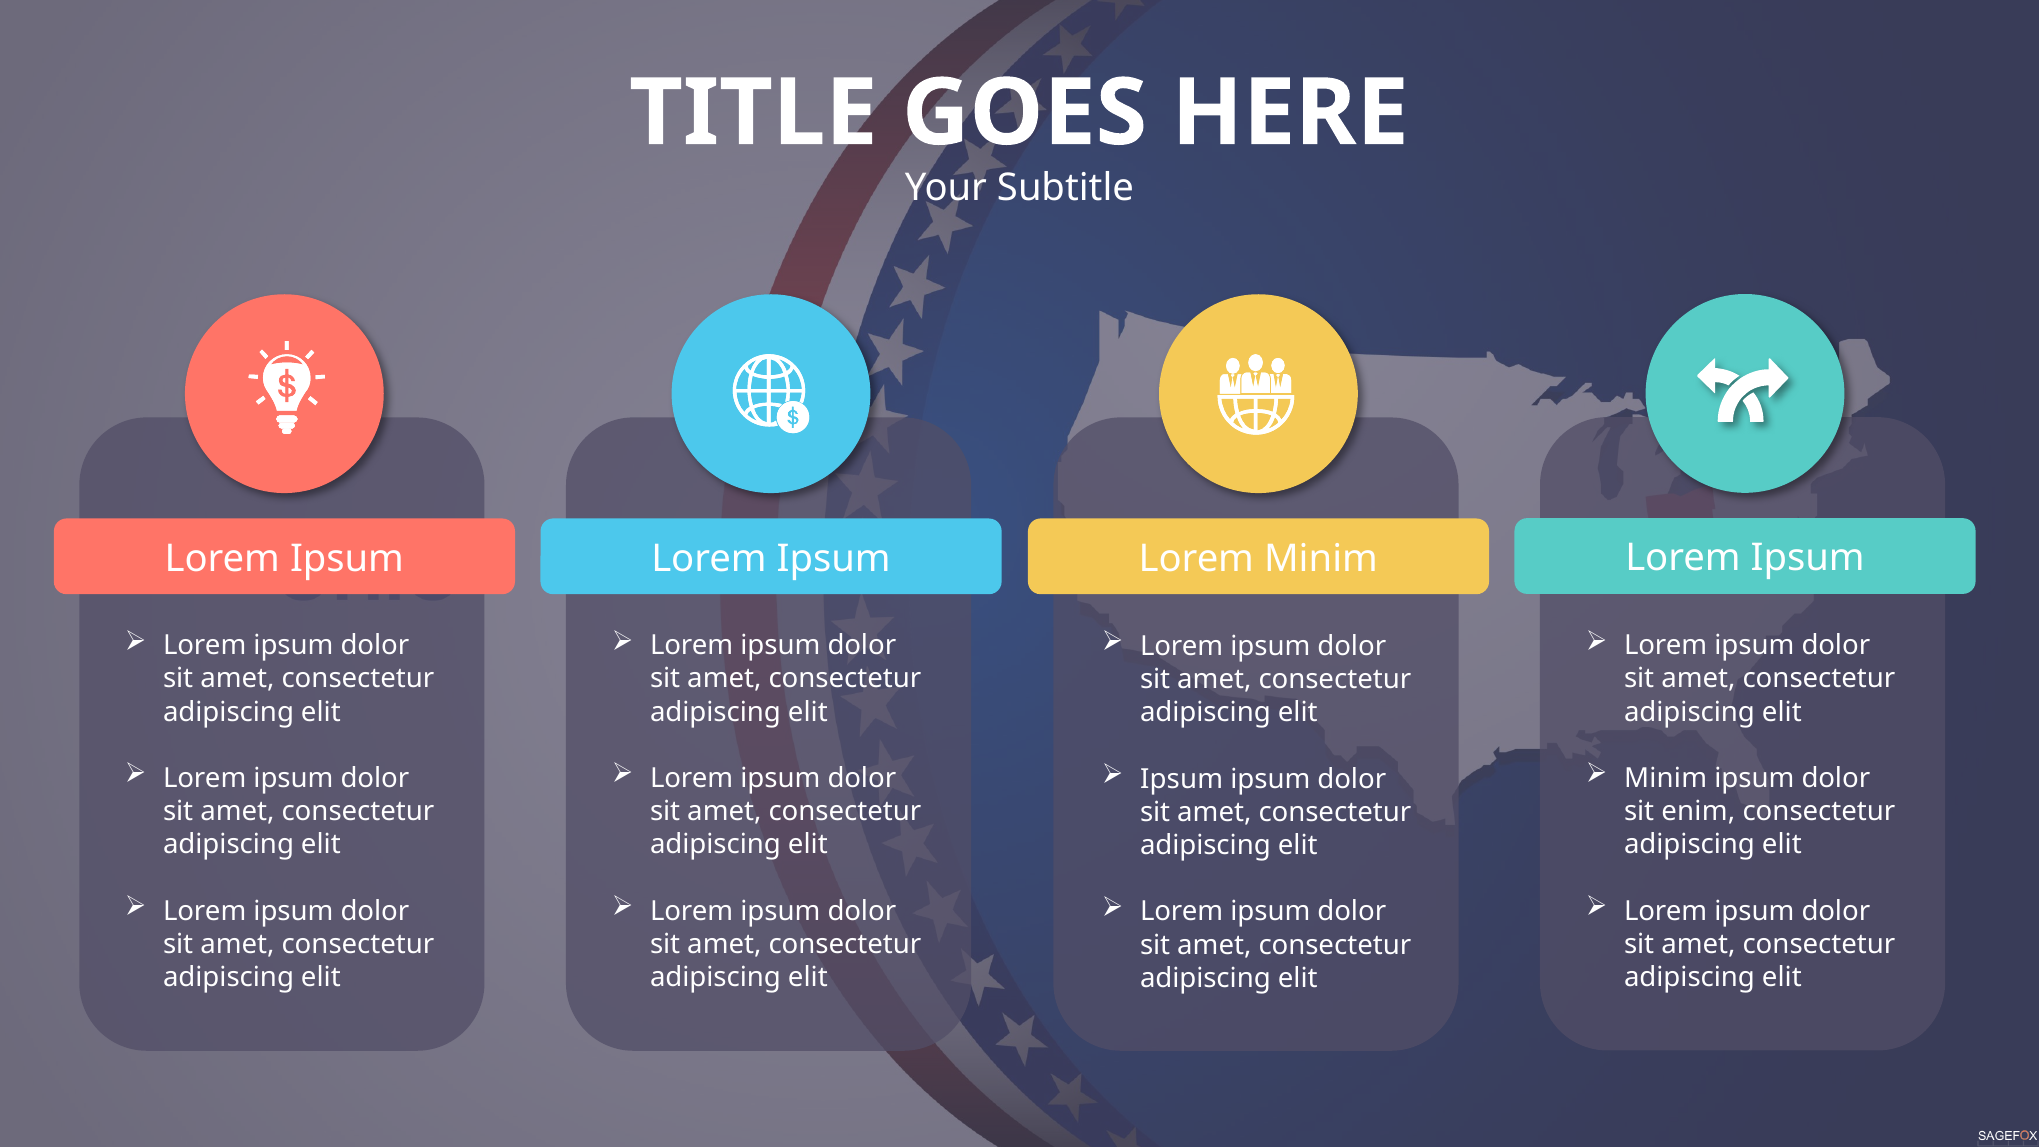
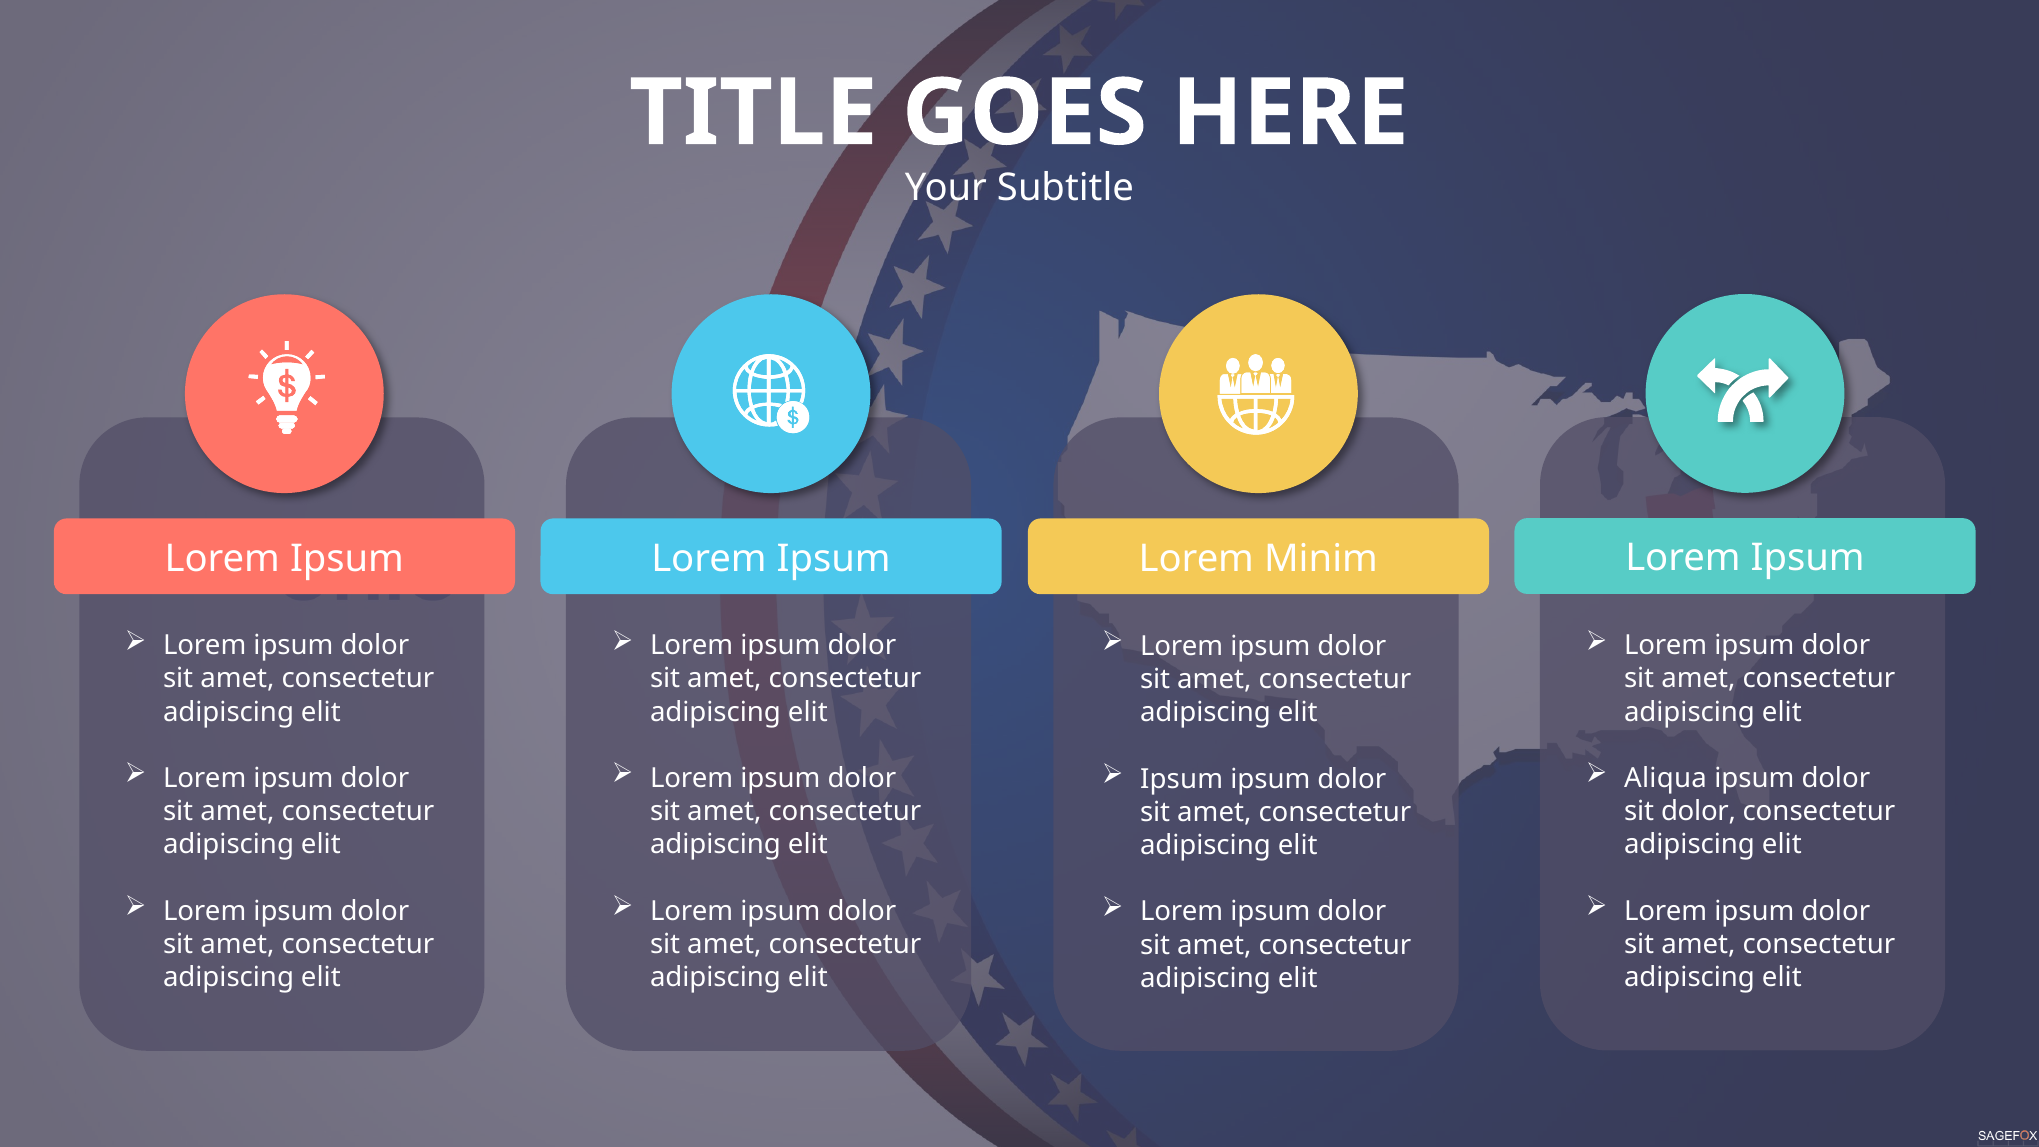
Minim: Minim -> Aliqua (1666, 778)
sit enim: enim -> dolor (1699, 811)
